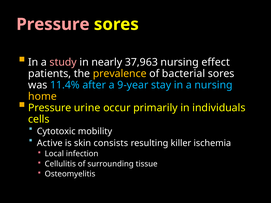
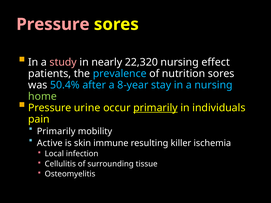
37,963: 37,963 -> 22,320 (141, 62)
prevalence colour: yellow -> light blue (120, 74)
bacterial: bacterial -> nutrition (184, 74)
11.4%: 11.4% -> 50.4% (65, 85)
9-year: 9-year -> 8-year (133, 85)
home colour: yellow -> light green (42, 97)
primarily underline: none -> present (155, 108)
cells: cells -> pain (39, 119)
Cytotoxic: Cytotoxic -> Primarily (56, 132)
consists: consists -> immune (111, 143)
